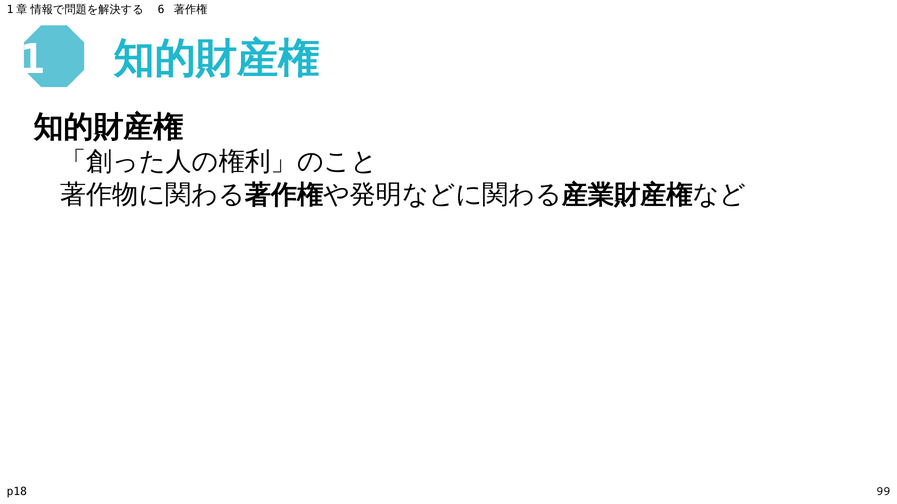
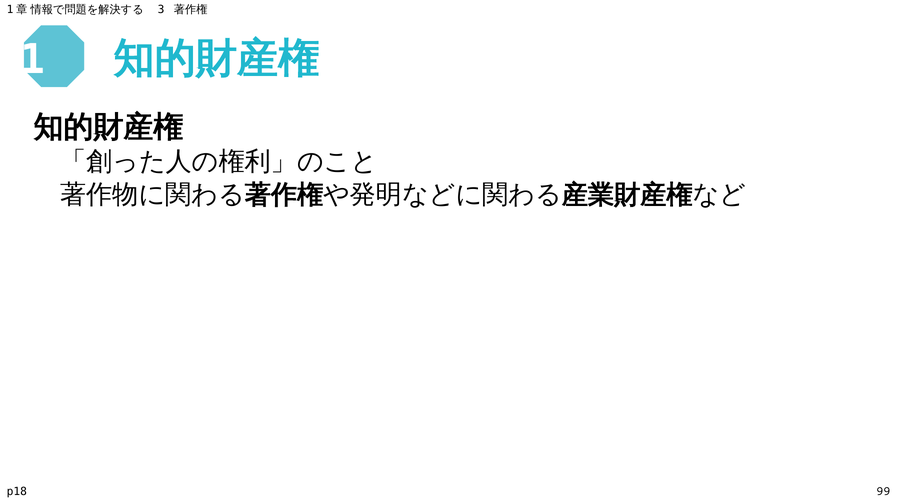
6: 6 -> 3 (161, 9)
